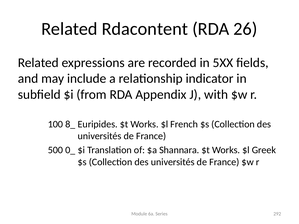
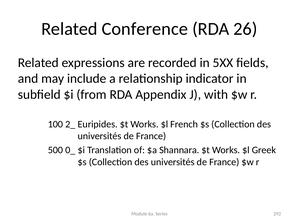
Rdacontent: Rdacontent -> Conference (145, 29)
8_: 8_ -> 2_ (70, 124)
